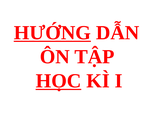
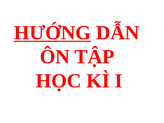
HỌC underline: present -> none (58, 81)
